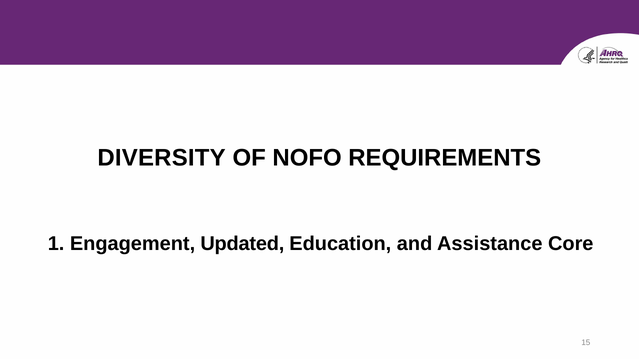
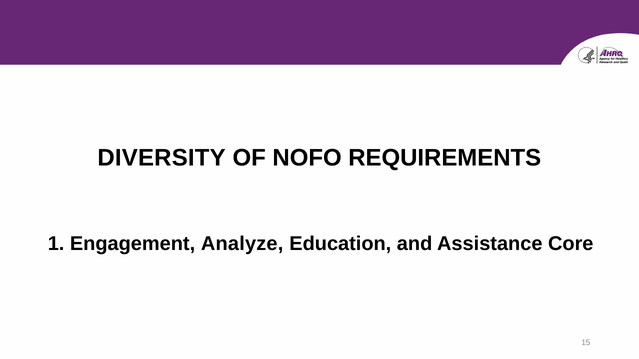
Updated: Updated -> Analyze (242, 244)
